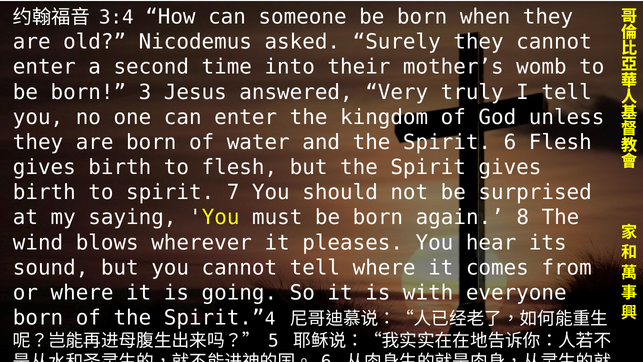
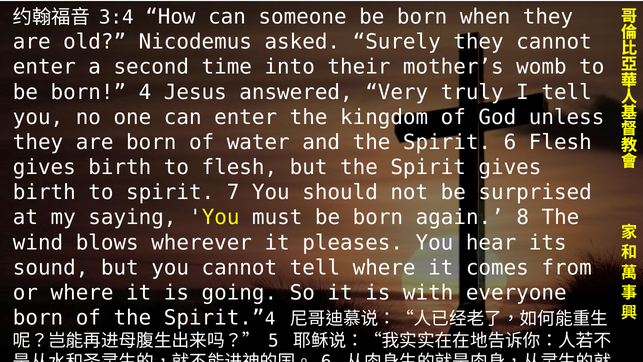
born 3: 3 -> 4 (145, 92)
